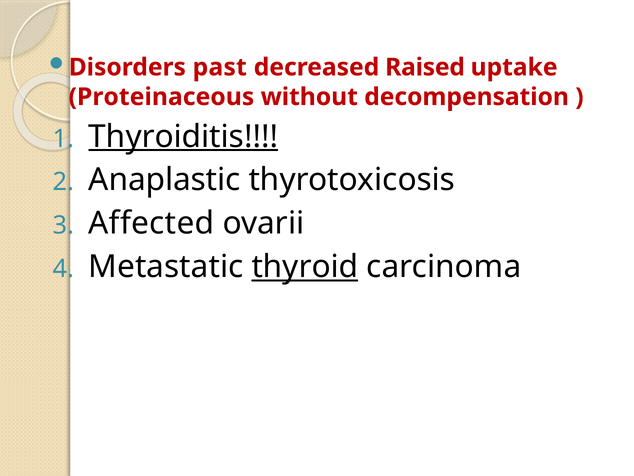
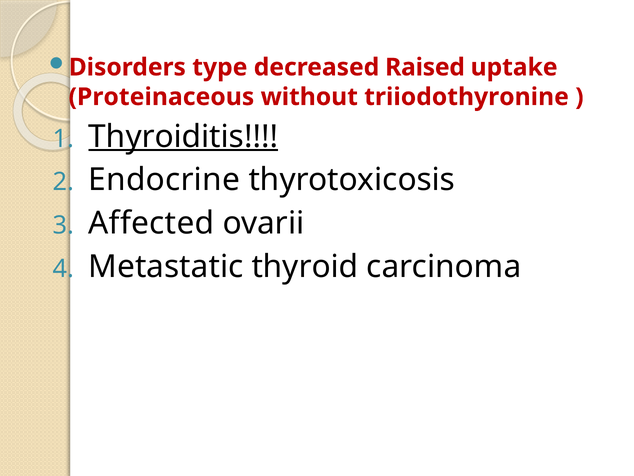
past: past -> type (220, 67)
decompensation: decompensation -> triiodothyronine (467, 97)
Anaplastic: Anaplastic -> Endocrine (164, 180)
thyroid underline: present -> none (305, 266)
